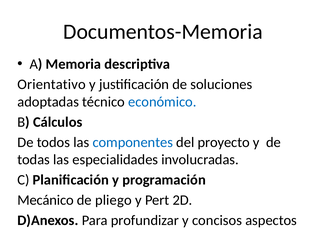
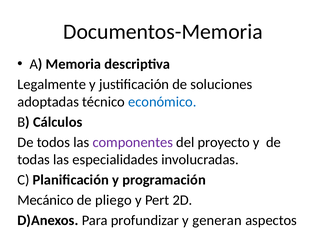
Orientativo: Orientativo -> Legalmente (52, 85)
componentes colour: blue -> purple (133, 143)
concisos: concisos -> generan (217, 221)
